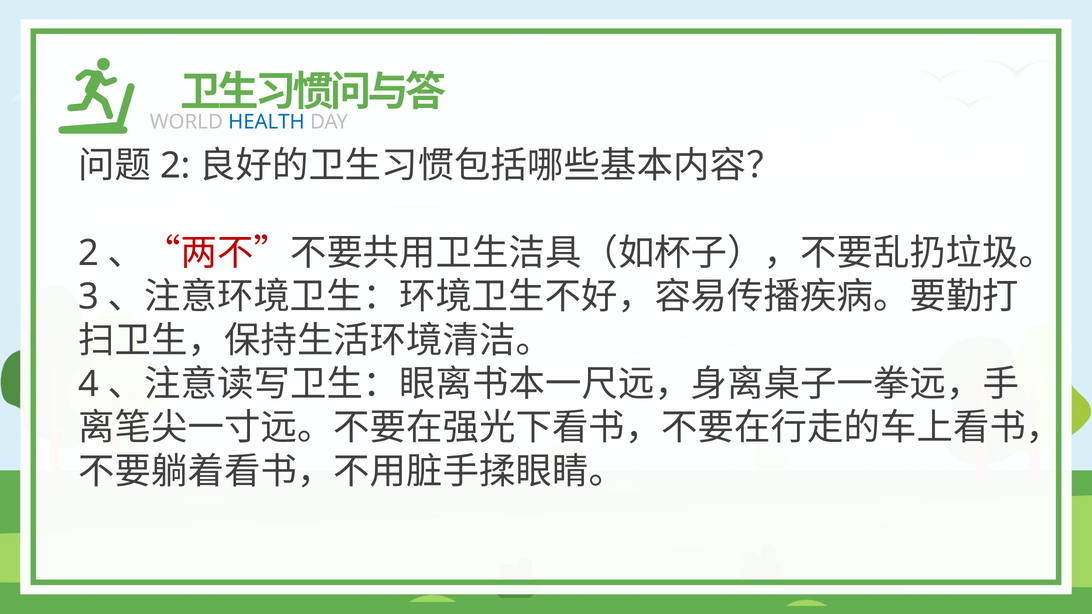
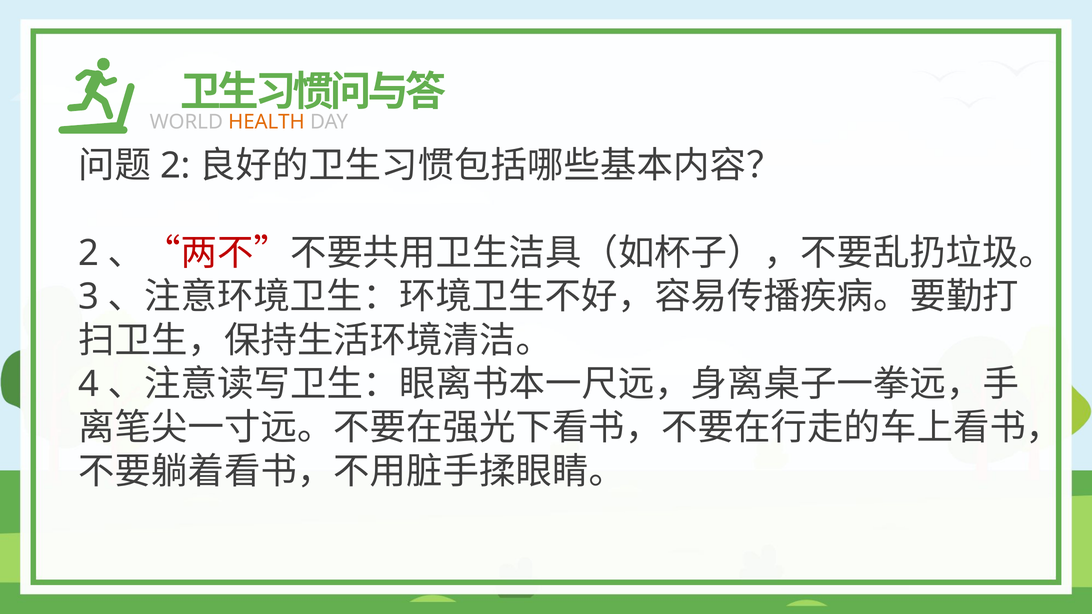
HEALTH colour: blue -> orange (266, 122)
